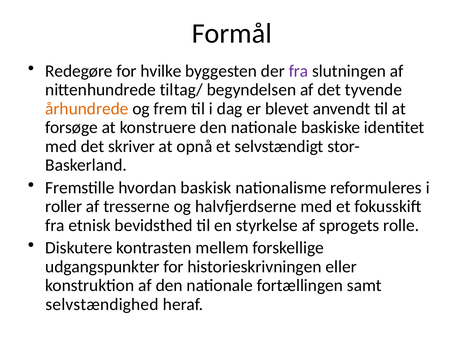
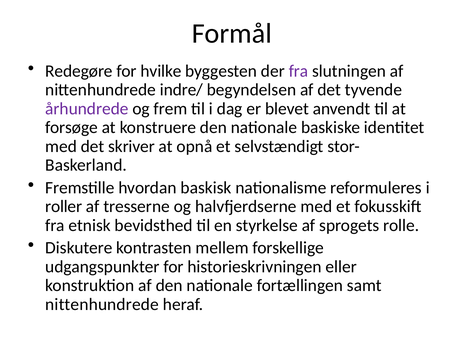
tiltag/: tiltag/ -> indre/ (181, 90)
århundrede colour: orange -> purple (87, 109)
selvstændighed: selvstændighed -> nittenhundrede (102, 304)
